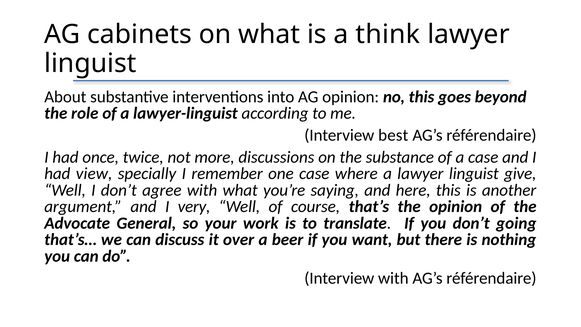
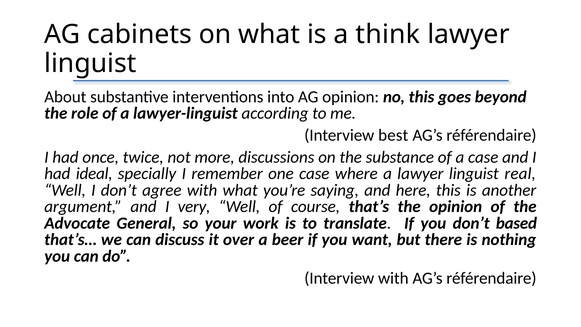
view: view -> ideal (94, 174)
give: give -> real (520, 174)
going: going -> based (516, 223)
